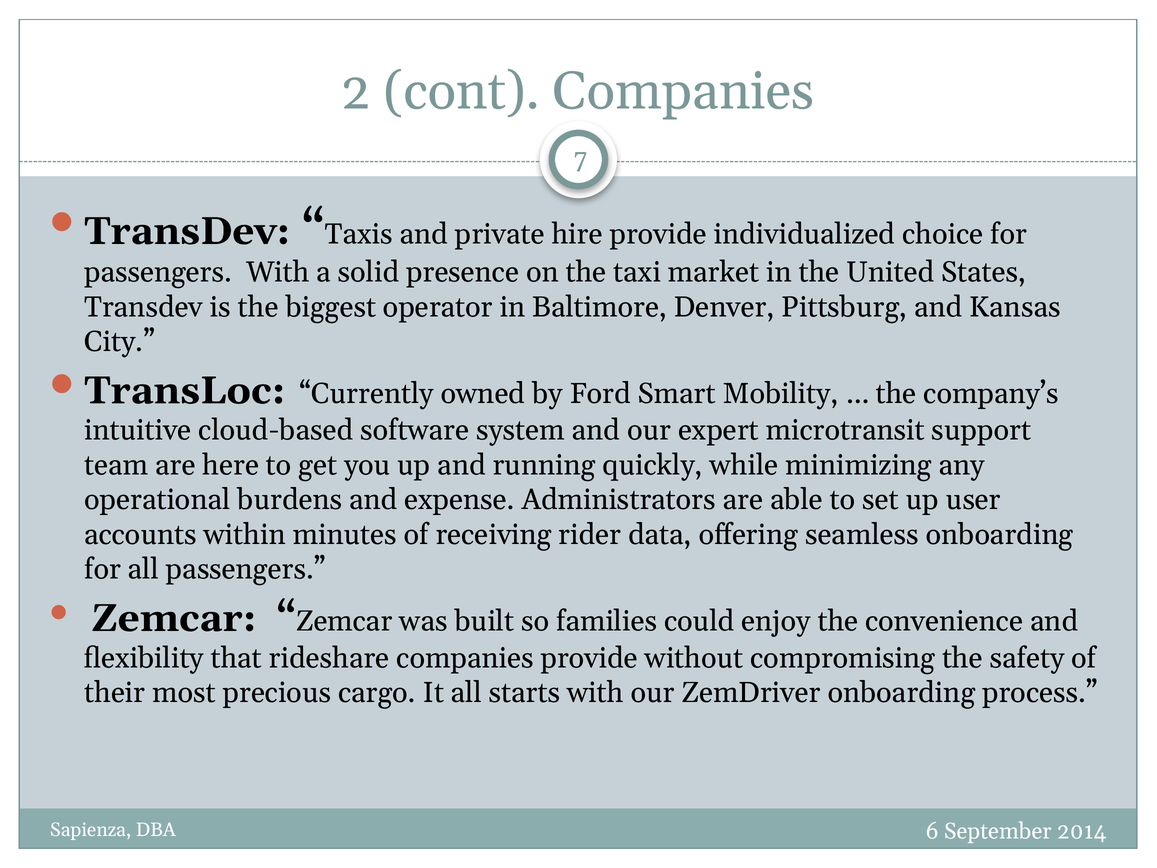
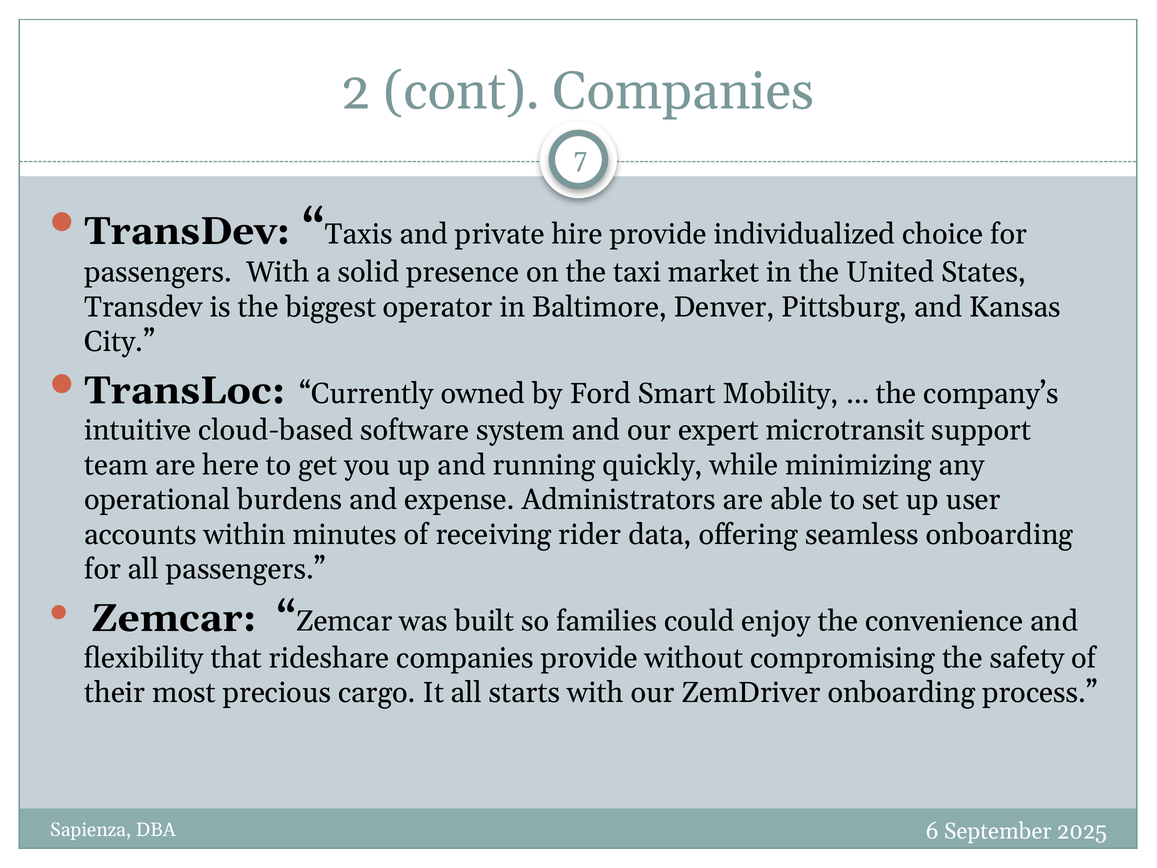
2014: 2014 -> 2025 (1082, 831)
